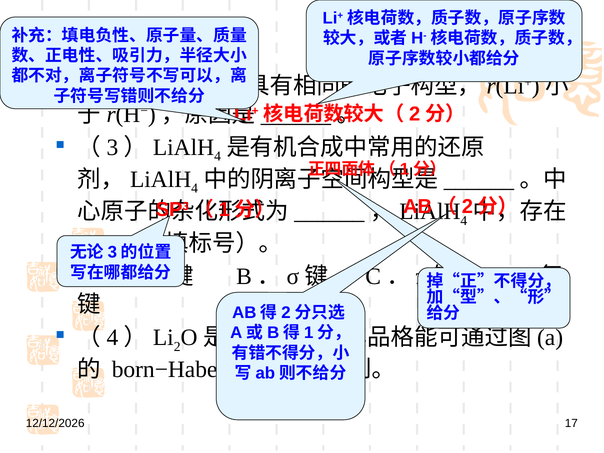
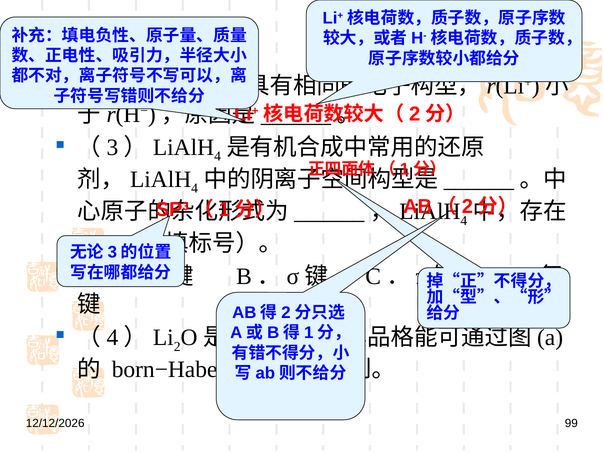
17: 17 -> 99 (571, 423)
